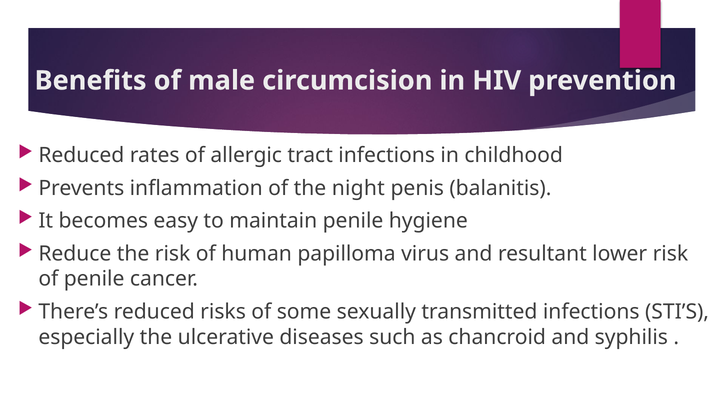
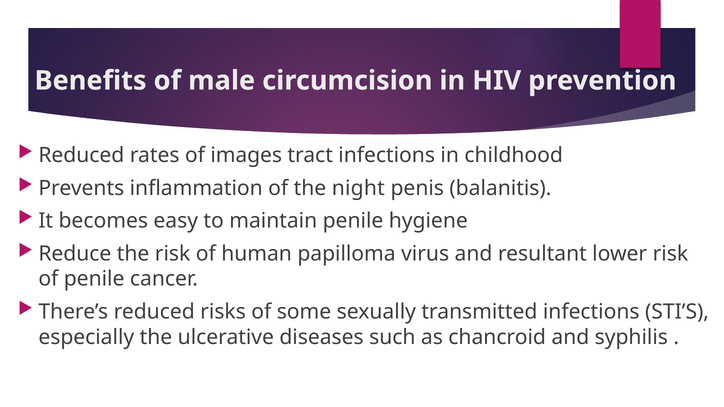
allergic: allergic -> images (246, 155)
